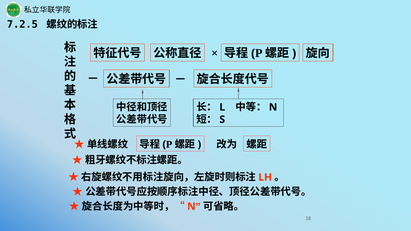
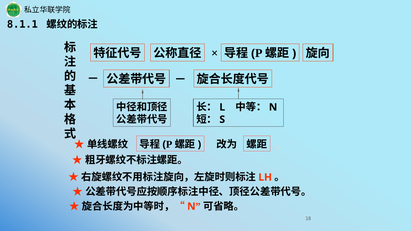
7.2.5: 7.2.5 -> 8.1.1 (22, 25)
